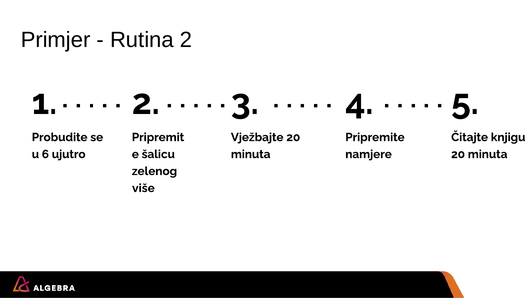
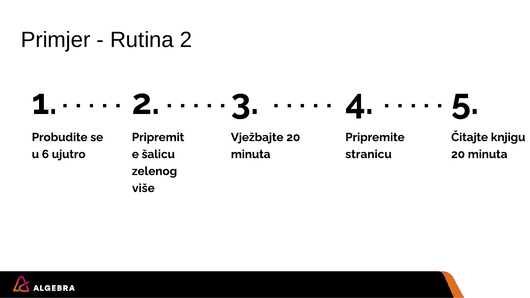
namjere: namjere -> stranicu (369, 154)
